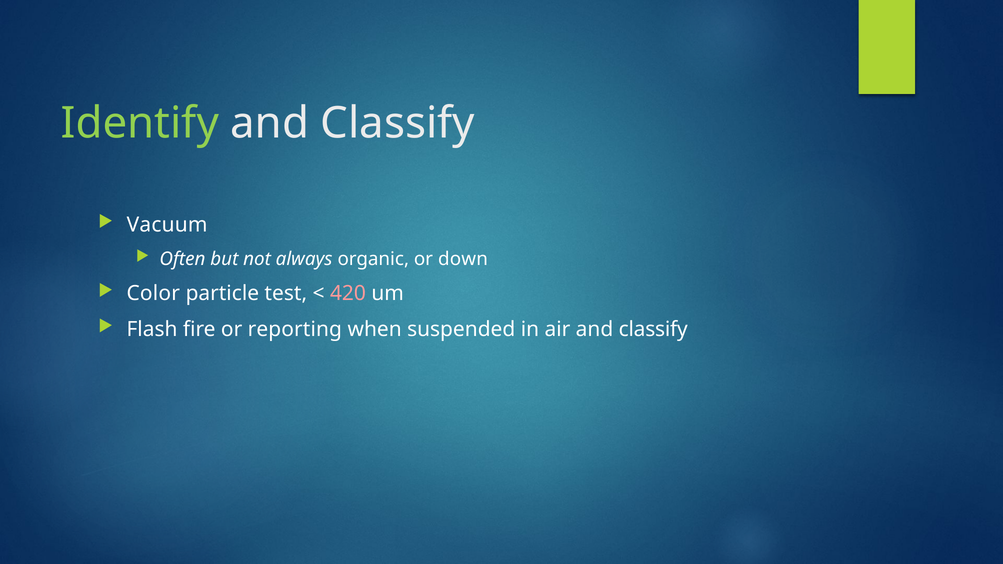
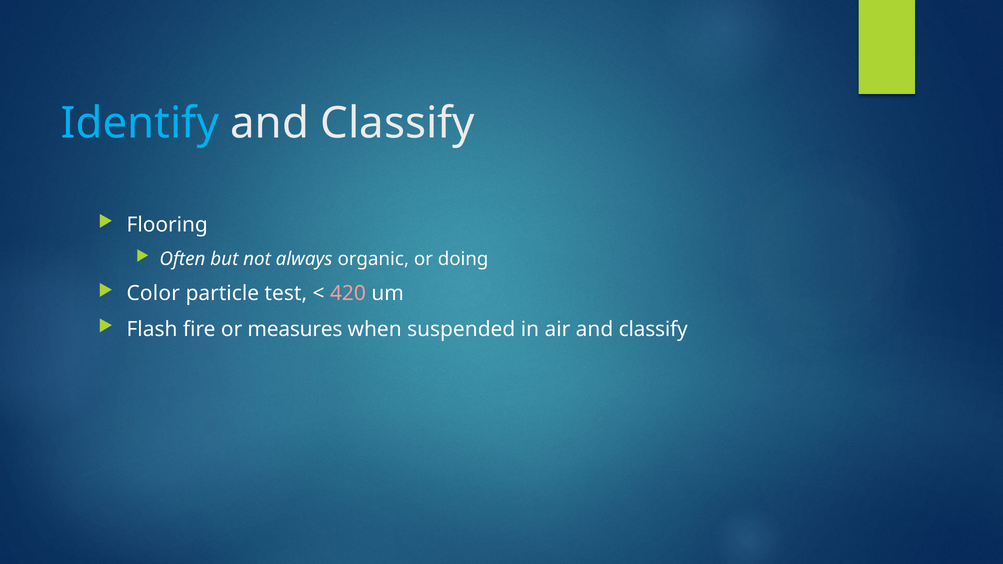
Identify colour: light green -> light blue (140, 123)
Vacuum: Vacuum -> Flooring (167, 225)
down: down -> doing (463, 259)
reporting: reporting -> measures (295, 329)
